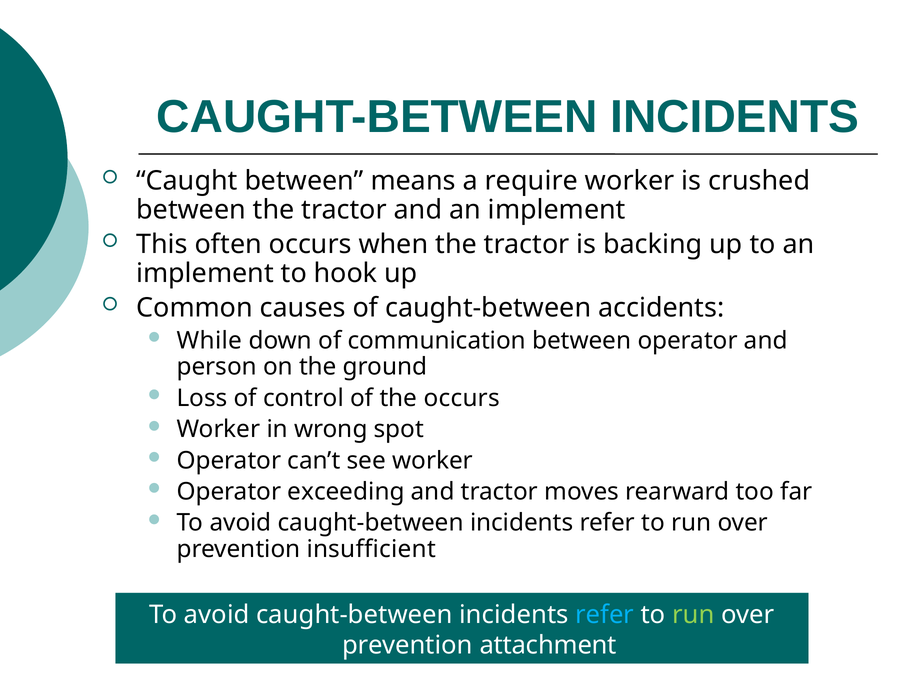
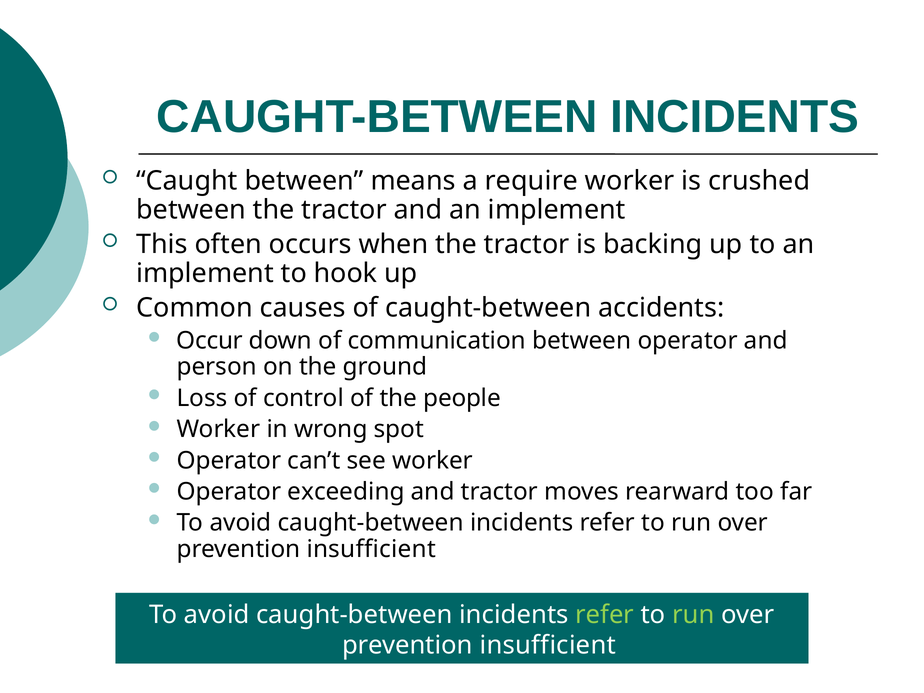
While: While -> Occur (210, 340)
the occurs: occurs -> people (462, 398)
refer colour: light blue -> light green (605, 615)
attachment: attachment -> insufficient (548, 645)
